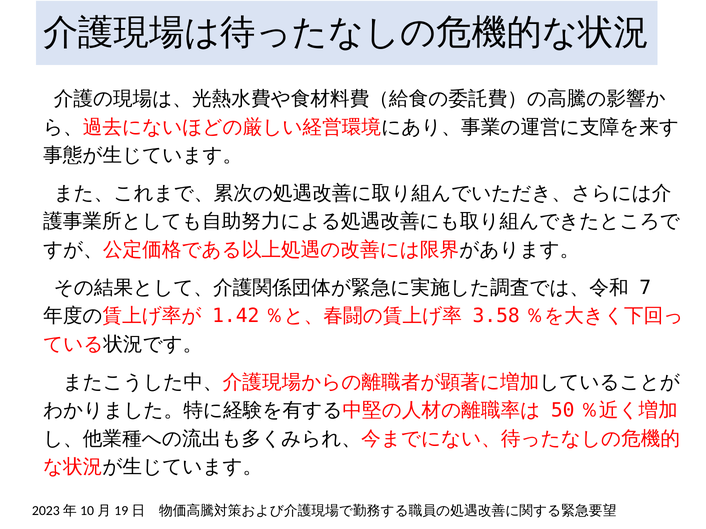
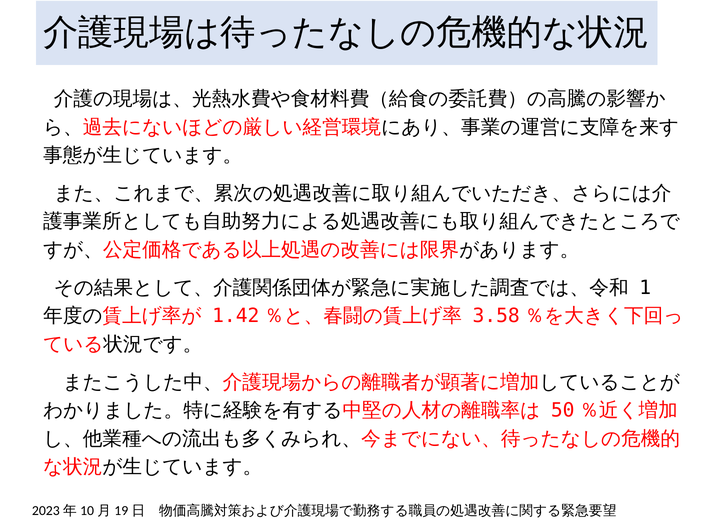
7: 7 -> 1 (645, 288)
